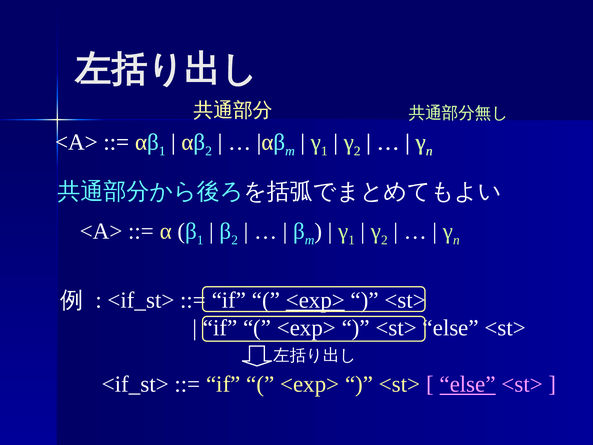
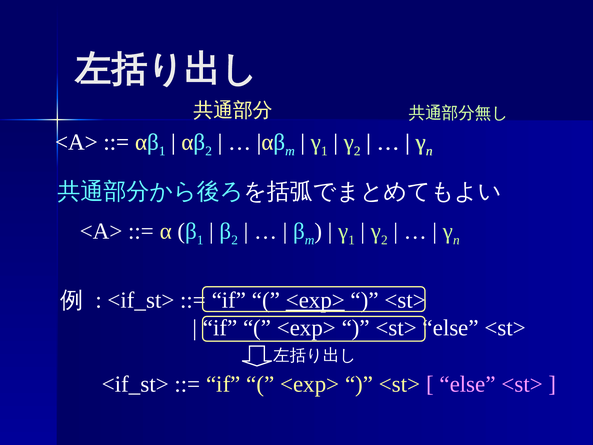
else underline: present -> none (468, 384)
